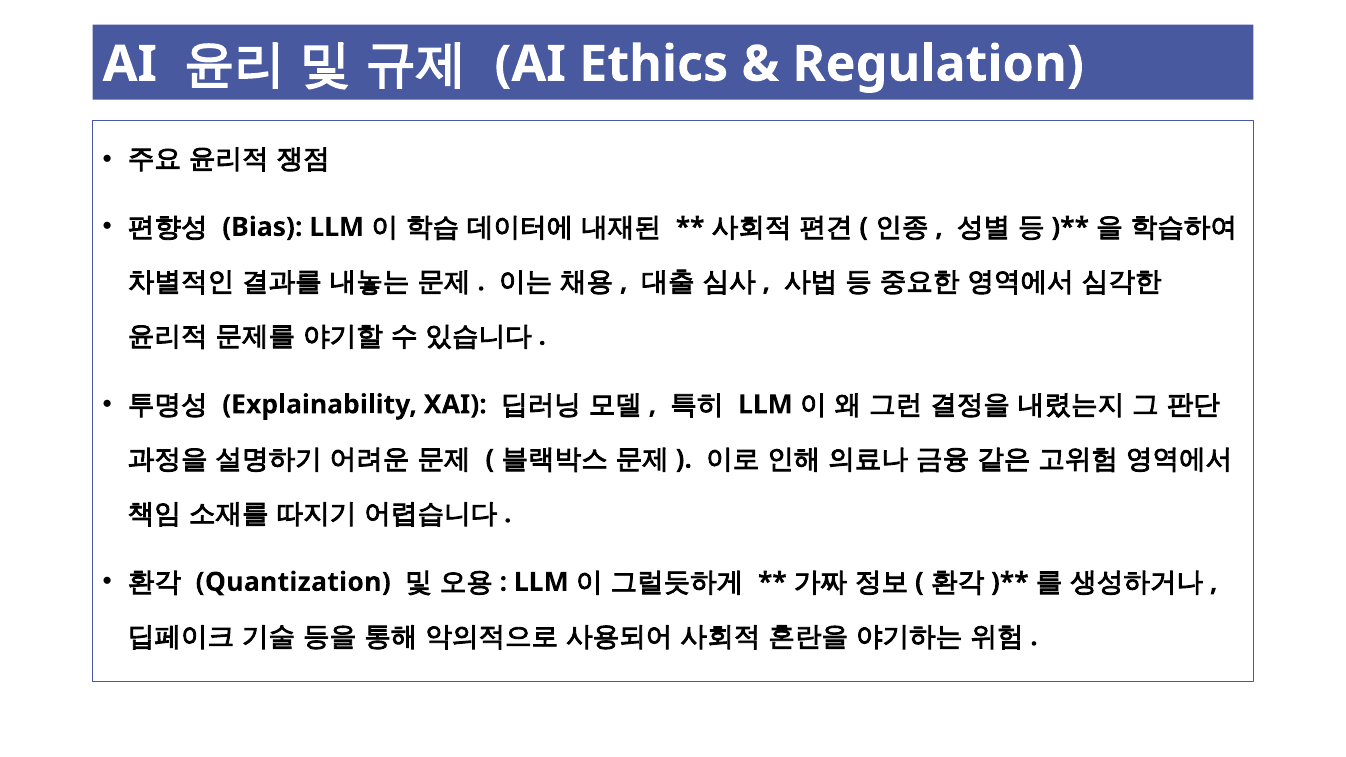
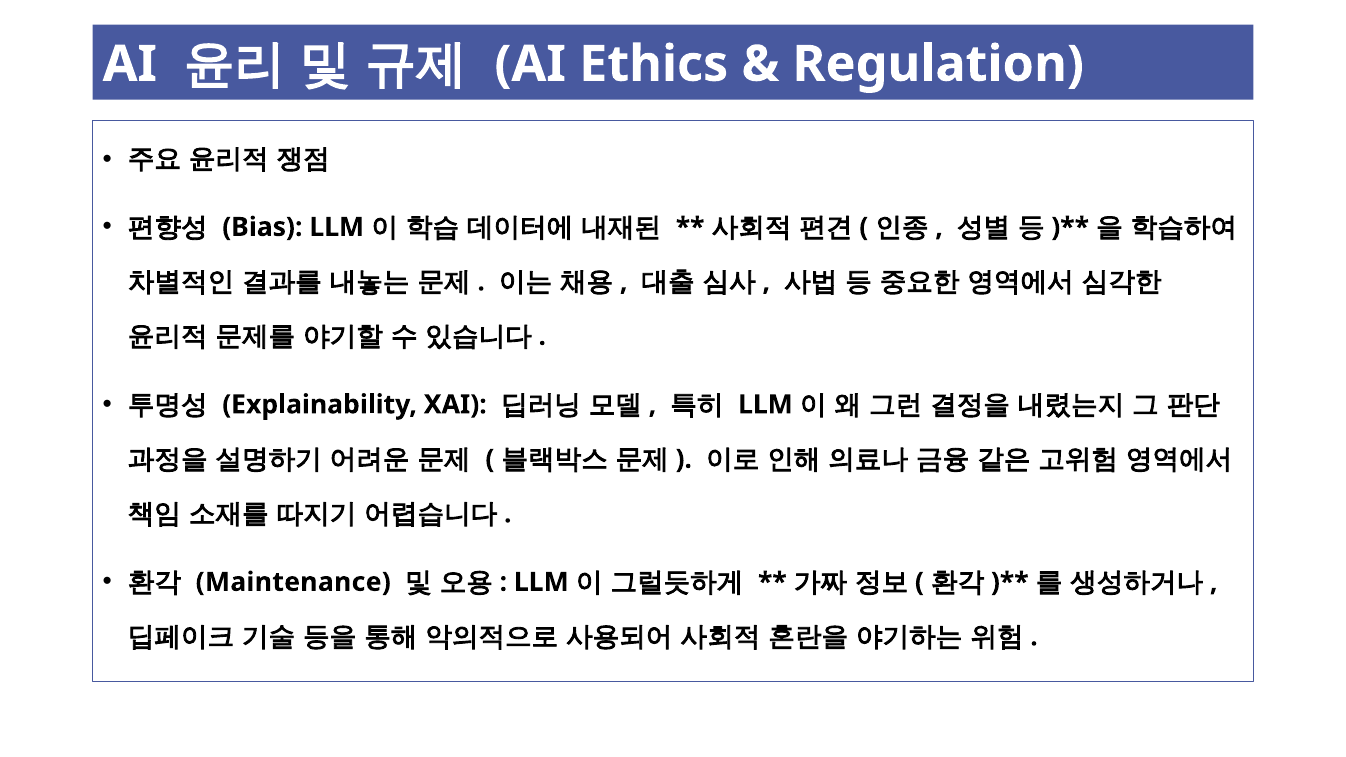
Quantization: Quantization -> Maintenance (293, 582)
